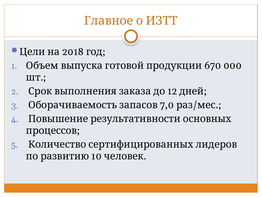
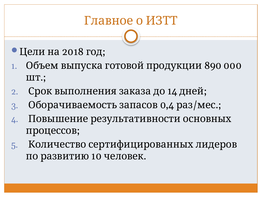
670: 670 -> 890 (213, 65)
12: 12 -> 14 (172, 91)
7,0: 7,0 -> 0,4 (167, 105)
